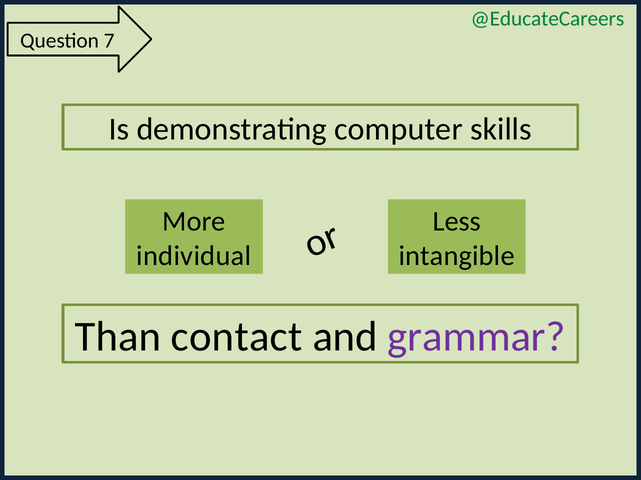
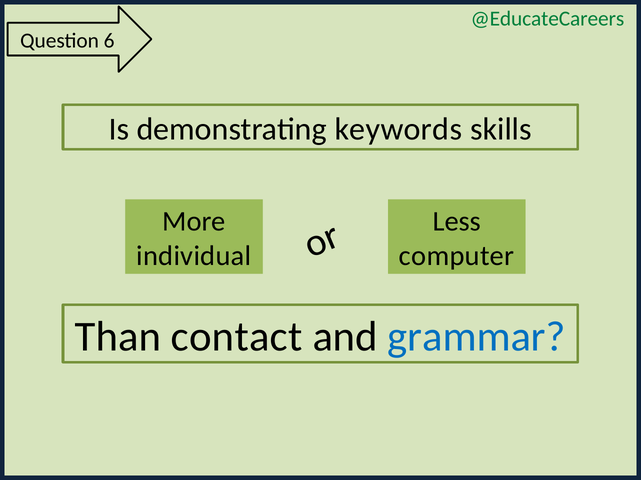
7: 7 -> 6 (109, 41)
computer: computer -> keywords (398, 129)
intangible: intangible -> computer (457, 256)
grammar colour: purple -> blue (476, 337)
